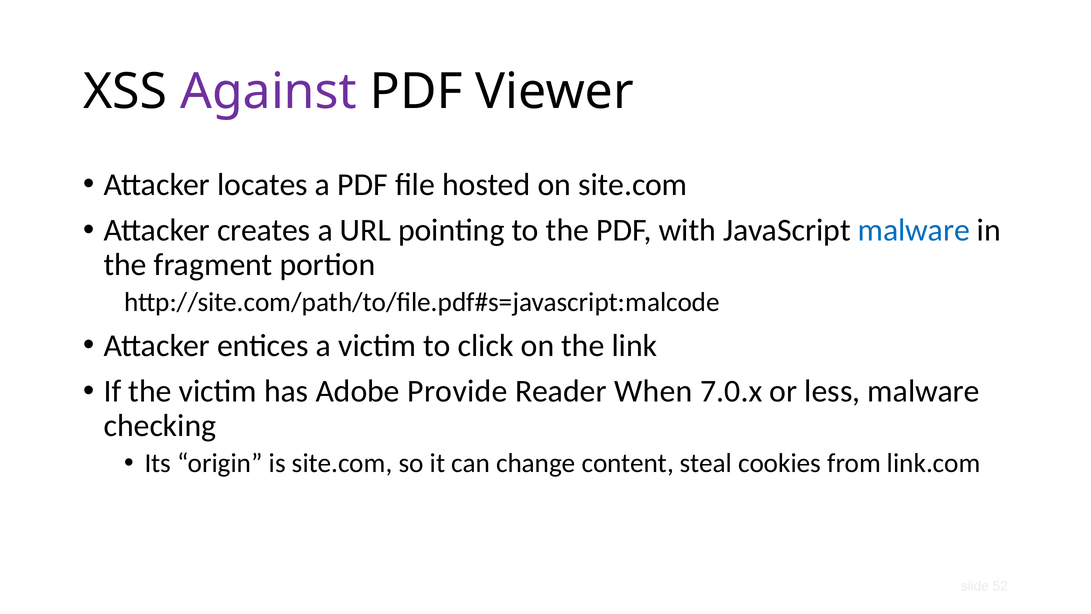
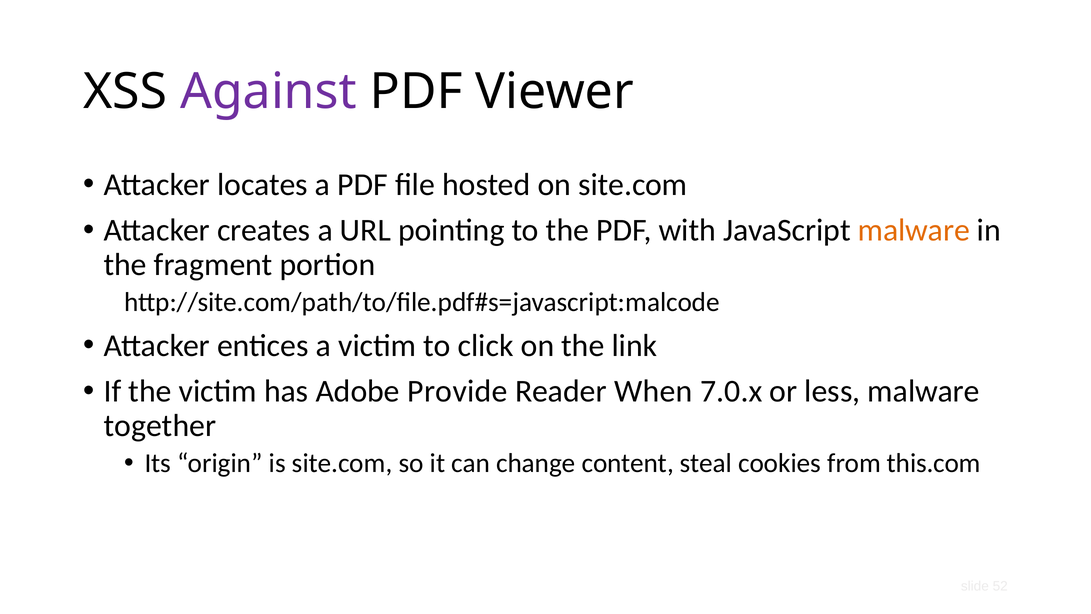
malware colour: blue -> orange (914, 230)
checking: checking -> together (160, 426)
link.com: link.com -> this.com (934, 463)
